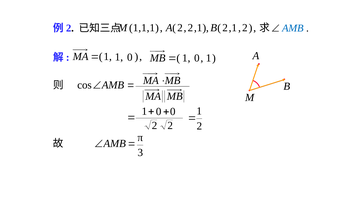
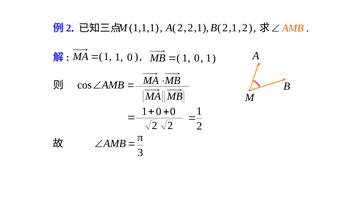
AMB colour: blue -> orange (293, 28)
